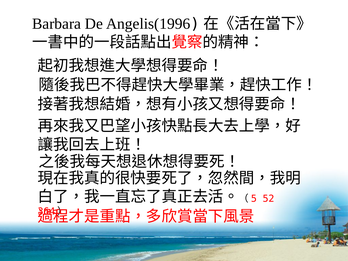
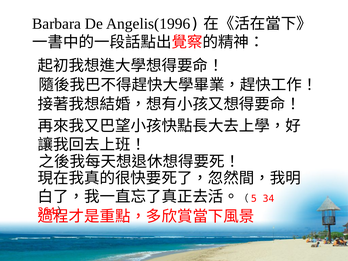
52: 52 -> 34 (268, 199)
